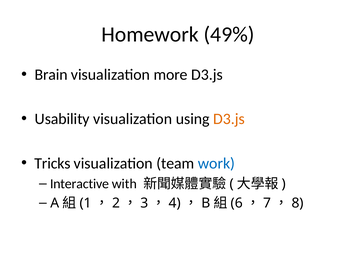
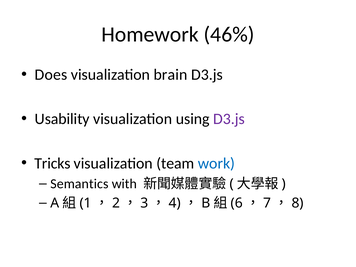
49%: 49% -> 46% (229, 34)
Brain: Brain -> Does (51, 75)
more: more -> brain (170, 75)
D3.js colour: orange -> purple (229, 119)
Interactive: Interactive -> Semantics (79, 184)
